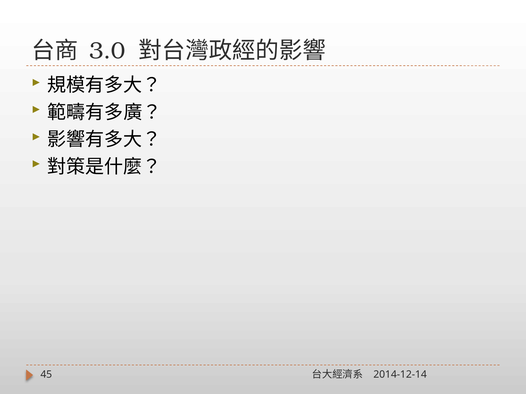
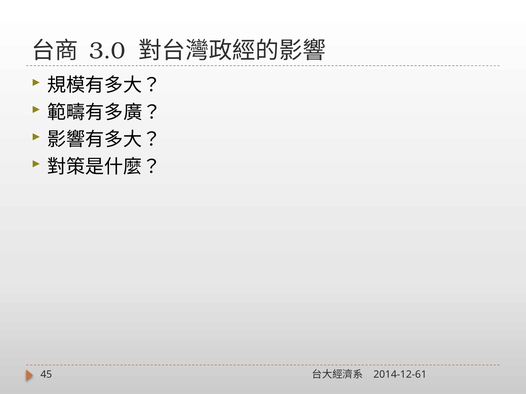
2014-12-14: 2014-12-14 -> 2014-12-61 (400, 375)
